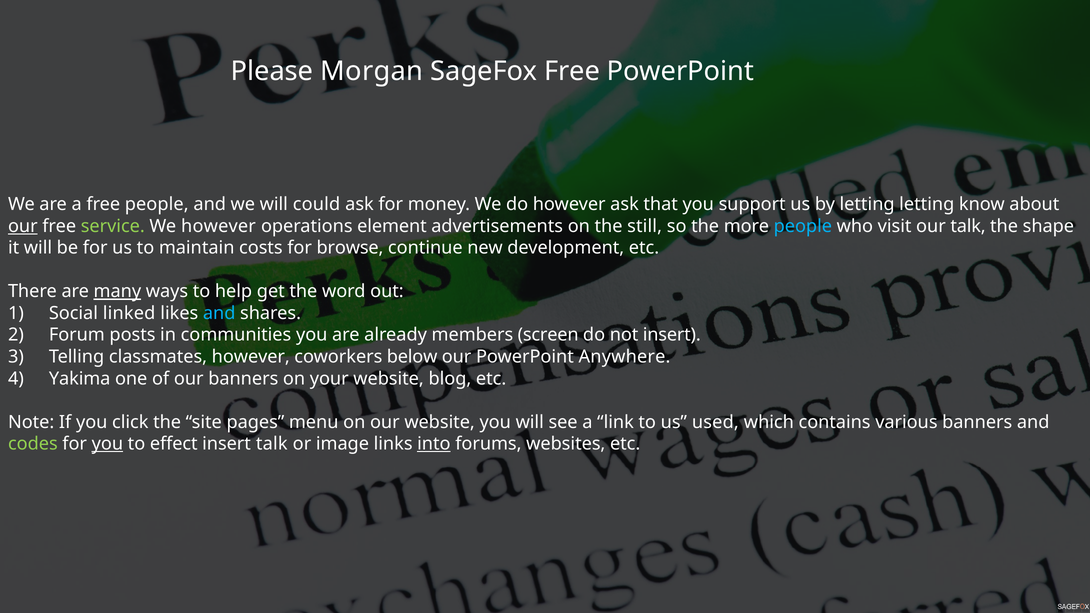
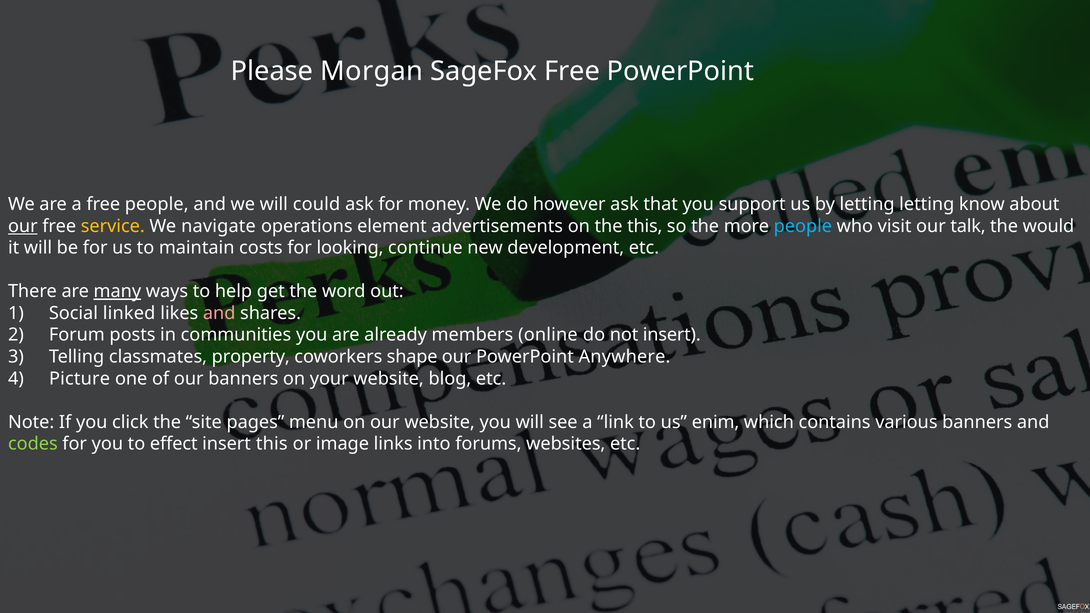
service colour: light green -> yellow (113, 226)
We however: however -> navigate (218, 226)
the still: still -> this (645, 226)
shape: shape -> would (1048, 226)
browse: browse -> looking (350, 248)
and colour: light blue -> pink (219, 313)
screen: screen -> online (548, 335)
classmates however: however -> property (251, 357)
below: below -> shape (412, 357)
Yakima: Yakima -> Picture (80, 379)
used: used -> enim (716, 422)
you underline: present -> none (107, 444)
insert talk: talk -> this (272, 444)
into underline: present -> none (434, 444)
